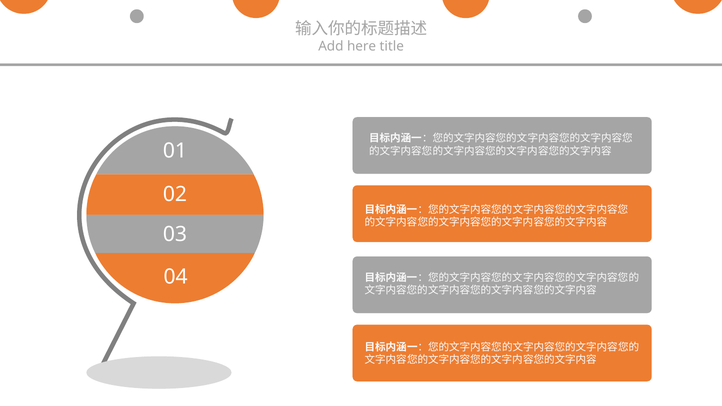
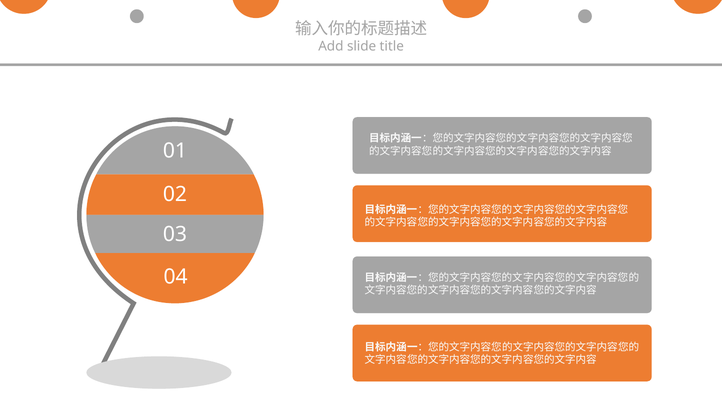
here: here -> slide (362, 46)
